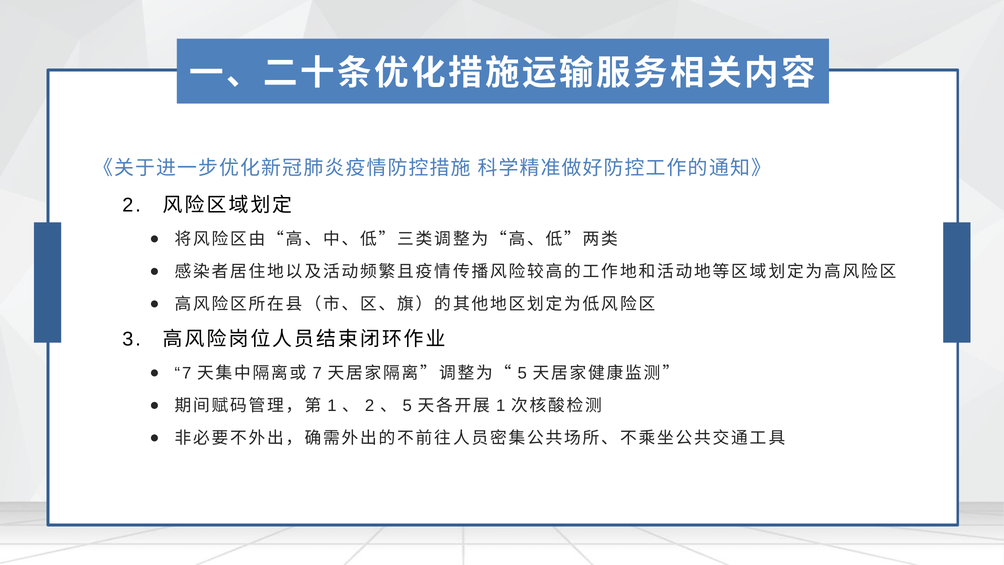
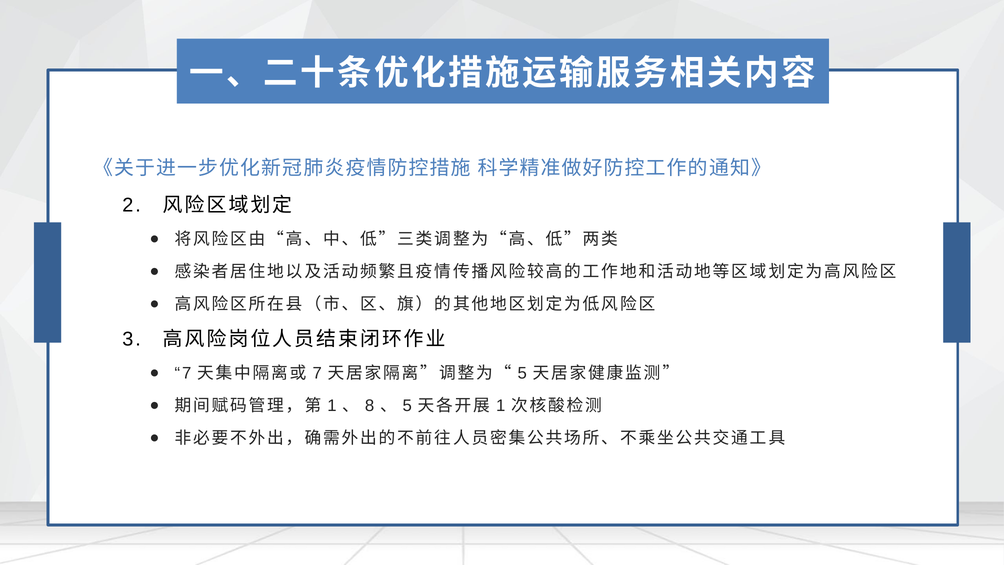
2: 2 -> 8 (370, 406)
